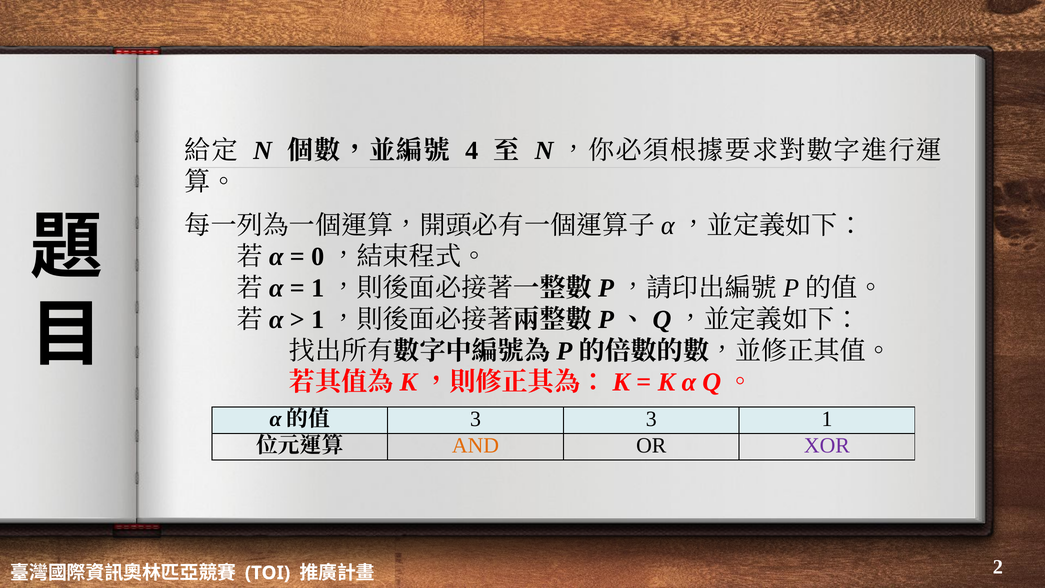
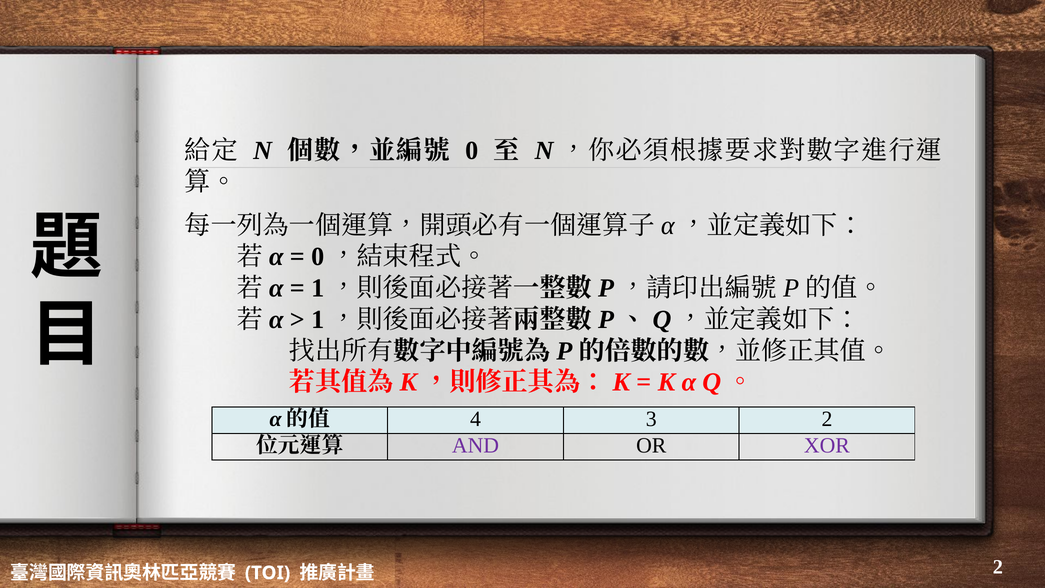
4: 4 -> 0 (472, 151)
3: 3 -> 4 (476, 419)
3 1: 1 -> 2 (827, 419)
AND colour: orange -> purple (475, 445)
